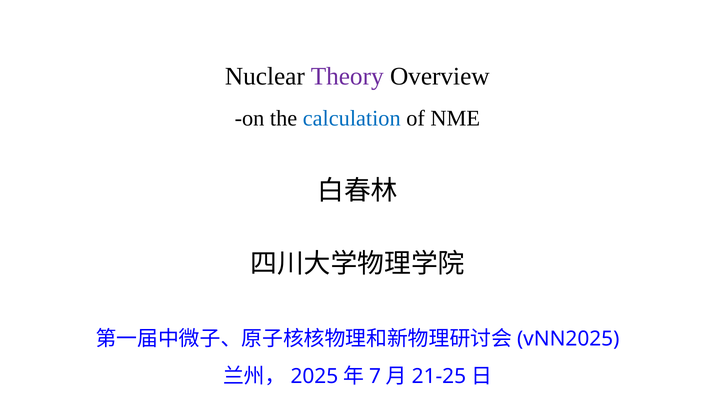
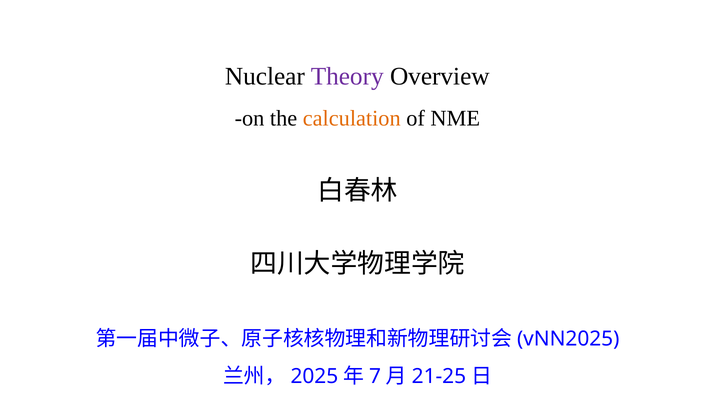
calculation colour: blue -> orange (352, 118)
